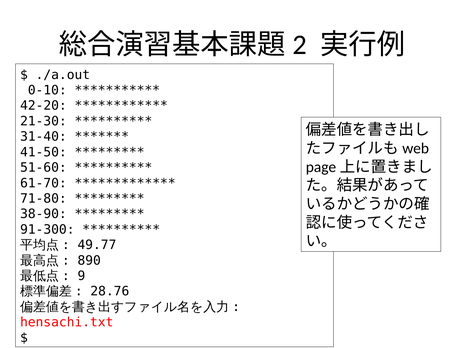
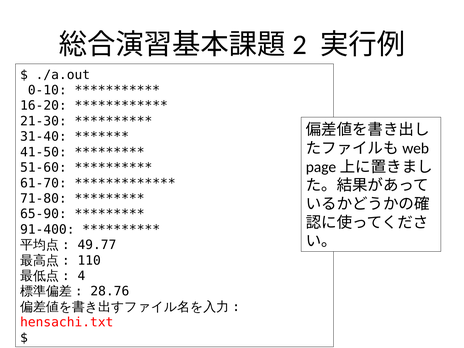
42-20: 42-20 -> 16-20 (43, 106)
38-90: 38-90 -> 65-90 (43, 214)
91-300: 91-300 -> 91-400 (47, 230)
890: 890 -> 110 (89, 260)
9: 9 -> 4 (81, 276)
